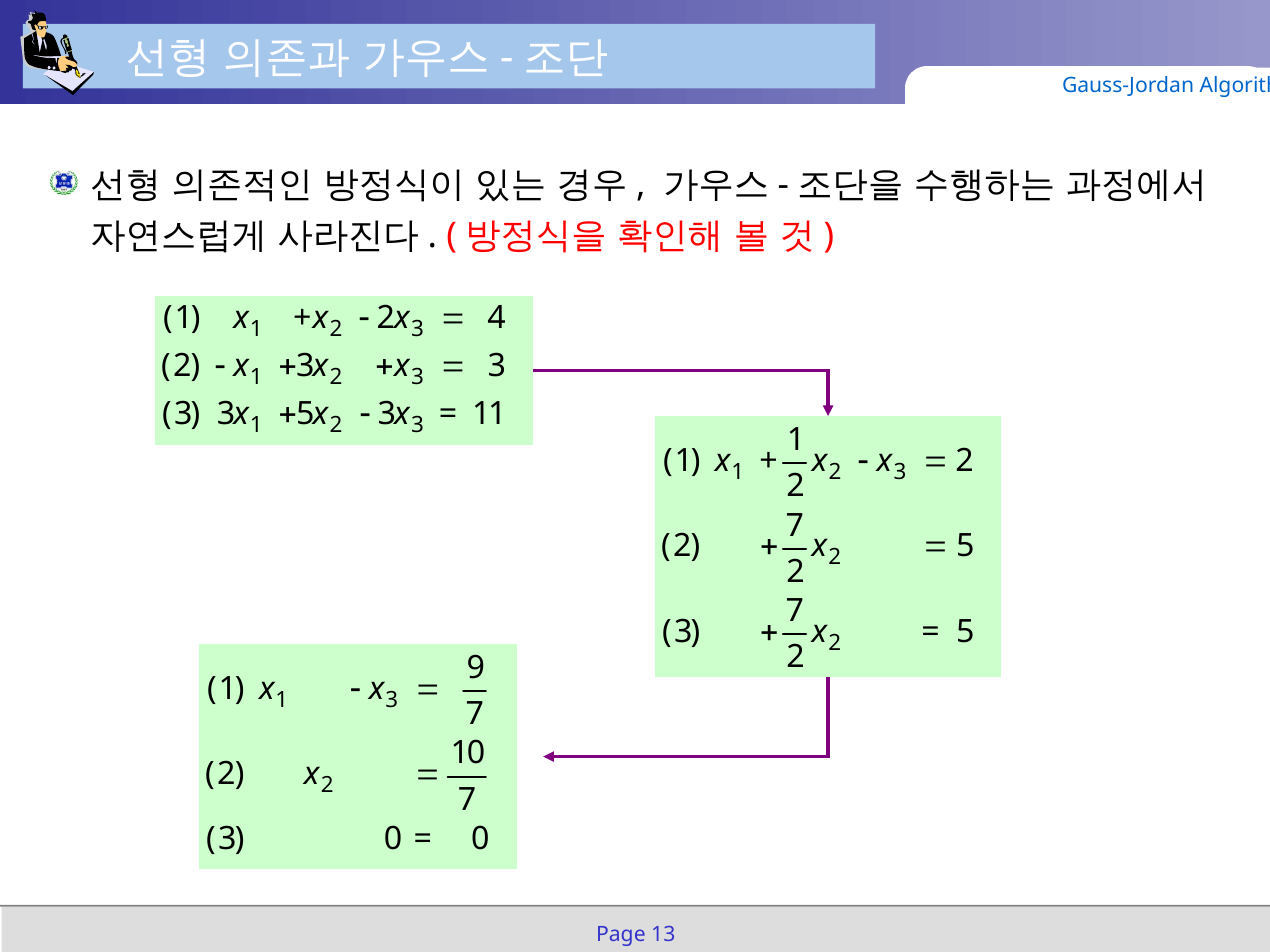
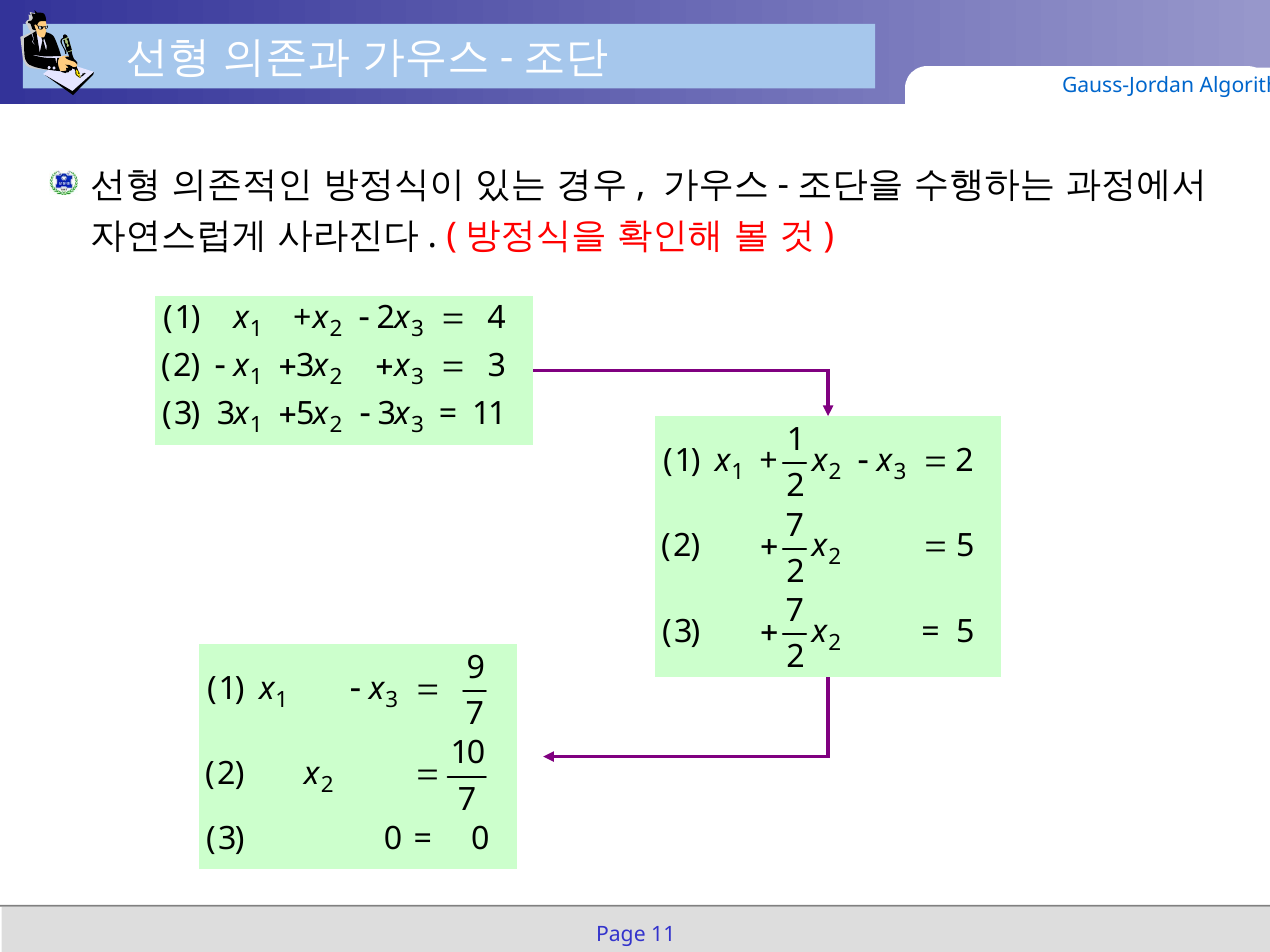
Page 13: 13 -> 11 (663, 935)
